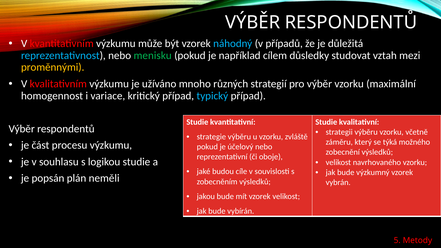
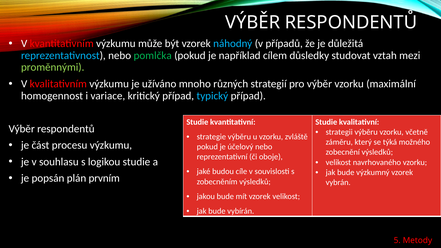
menisku: menisku -> pomlčka (153, 55)
proměnnými colour: yellow -> light green (53, 67)
neměli: neměli -> prvním (104, 178)
